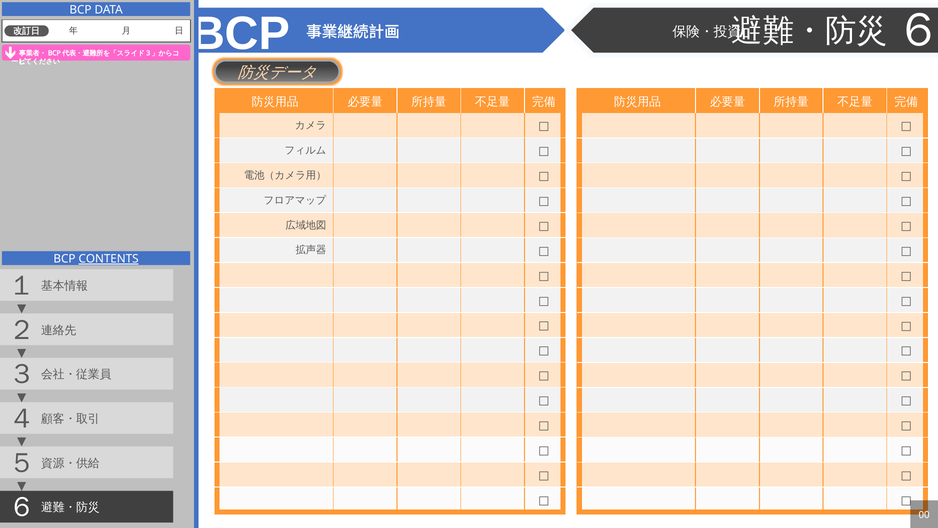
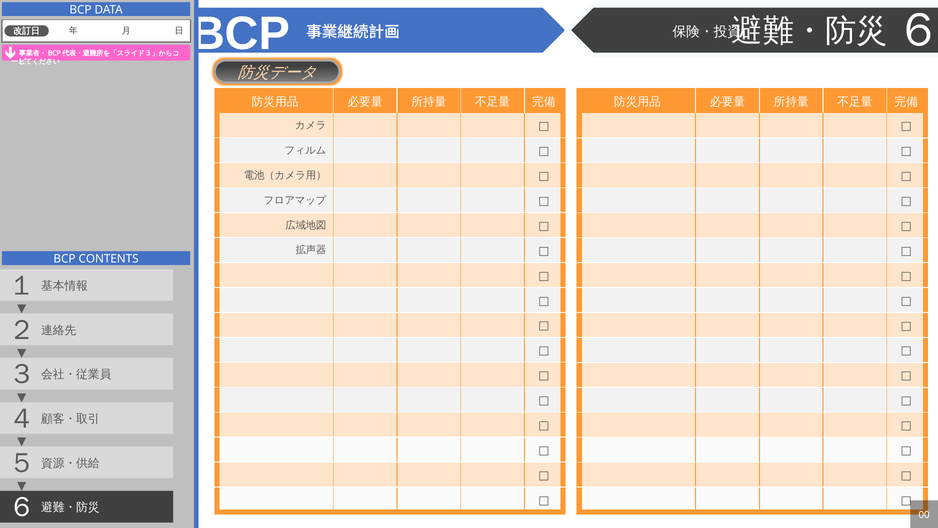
CONTENTS underline: present -> none (109, 259)
